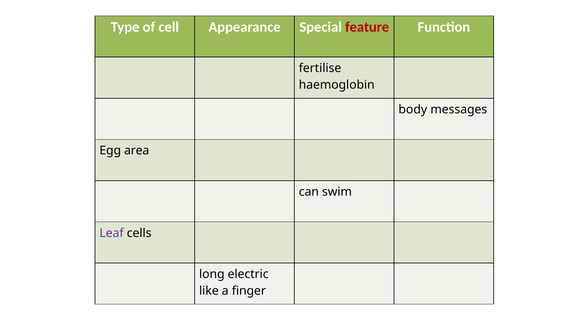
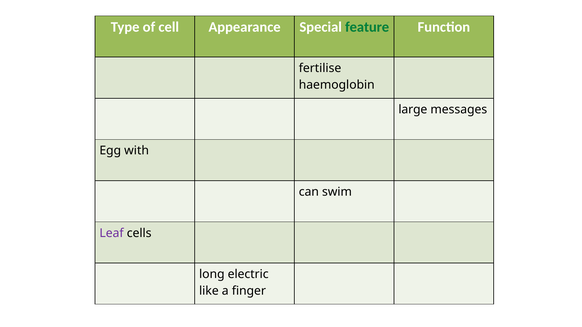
feature colour: red -> green (367, 27)
body: body -> large (413, 110)
area: area -> with (137, 151)
